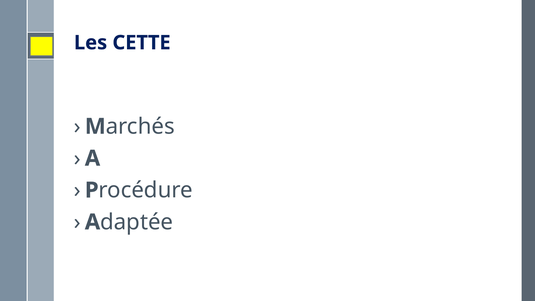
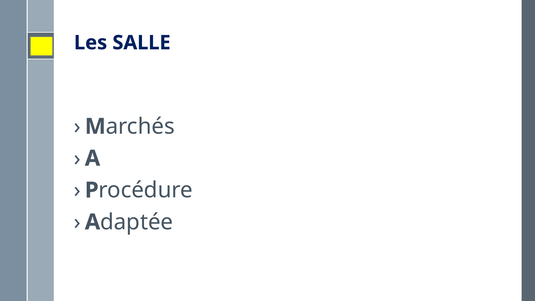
CETTE: CETTE -> SALLE (142, 43)
